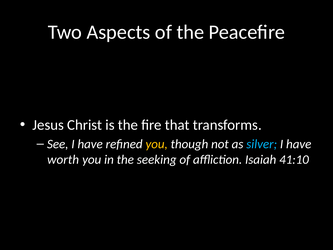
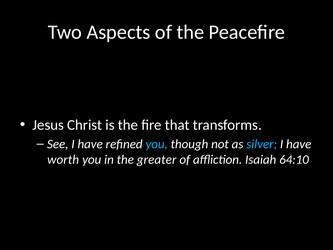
you colour: yellow -> light blue (157, 144)
seeking: seeking -> greater (157, 160)
41:10: 41:10 -> 64:10 (294, 160)
